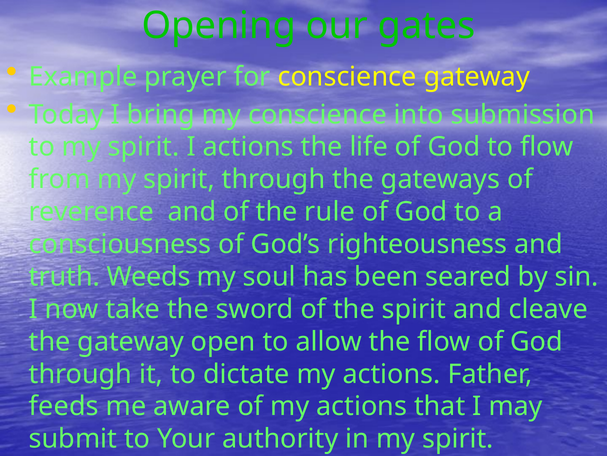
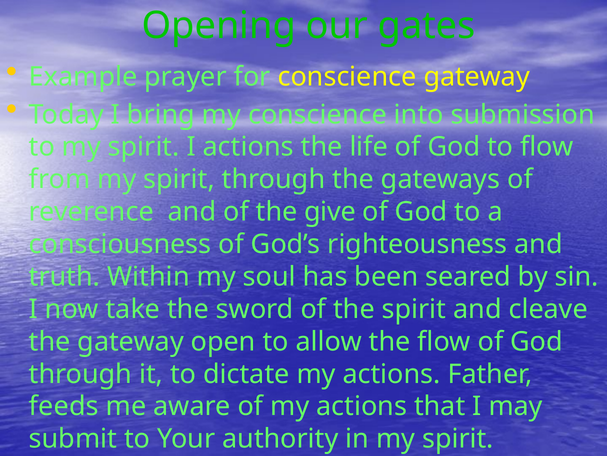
rule: rule -> give (330, 212)
Weeds: Weeds -> Within (148, 276)
